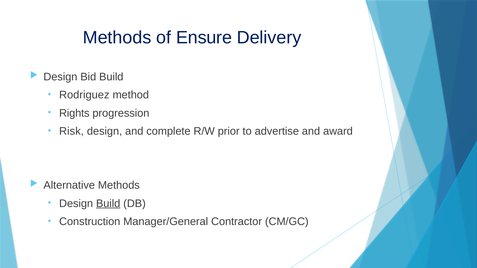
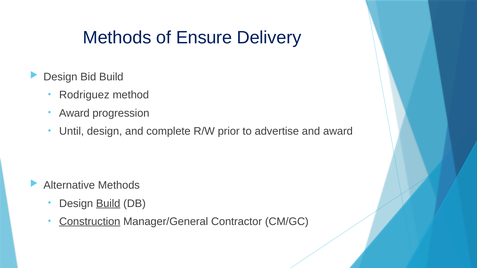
Rights: Rights -> Award (74, 113)
Risk: Risk -> Until (72, 131)
Construction underline: none -> present (90, 222)
